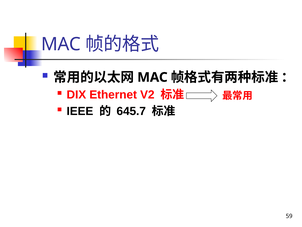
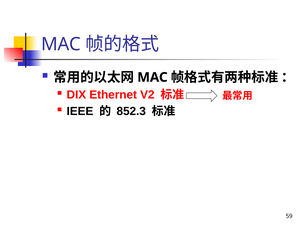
645.7: 645.7 -> 852.3 (131, 111)
